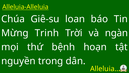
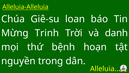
ngàn: ngàn -> danh (116, 33)
